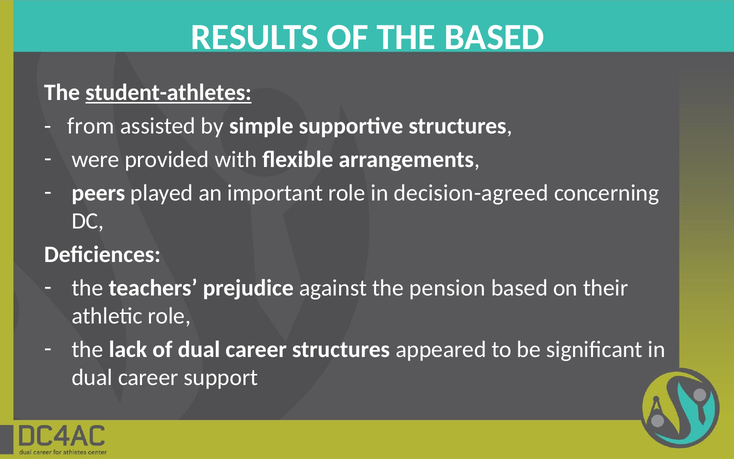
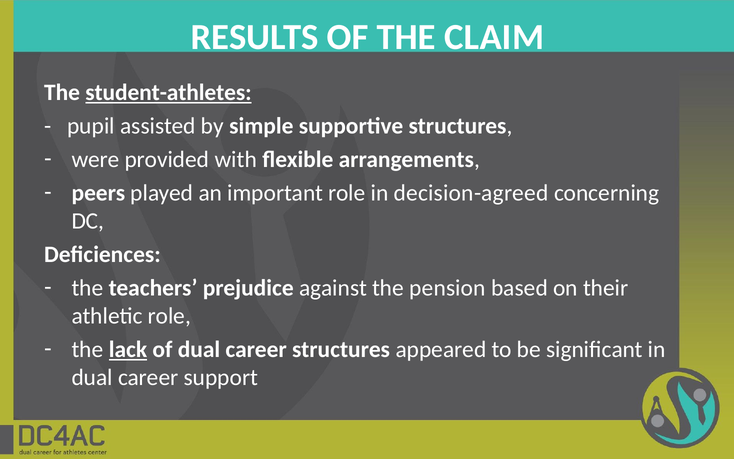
THE BASED: BASED -> CLAIM (494, 37)
from: from -> pupil (91, 126)
lack underline: none -> present (128, 349)
